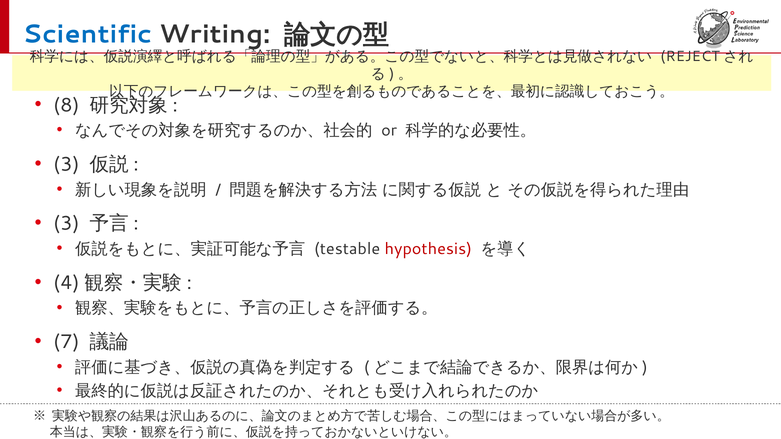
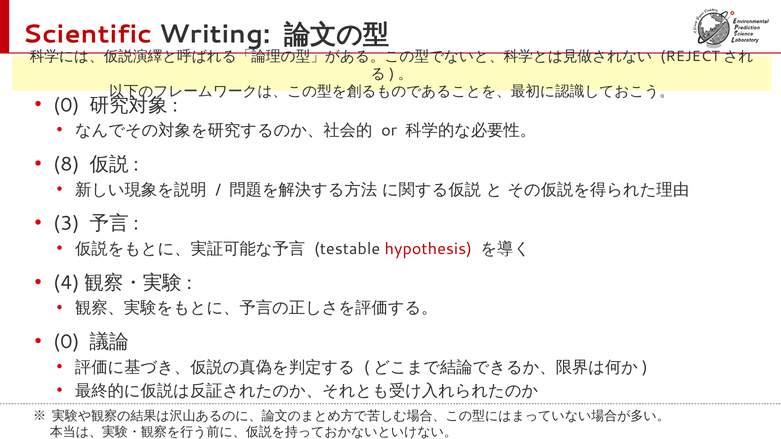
Scientific colour: blue -> red (88, 34)
8: 8 -> 0 (66, 105)
3: 3 -> 8 (66, 164)
7: 7 -> 0 (66, 342)
